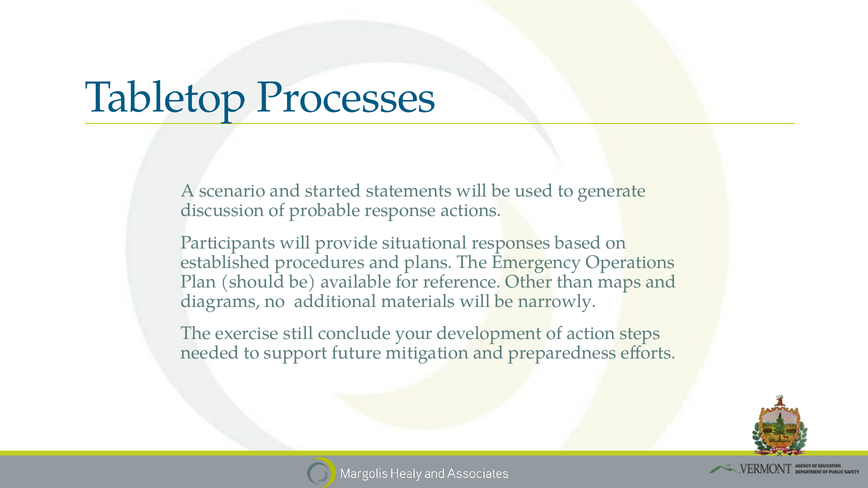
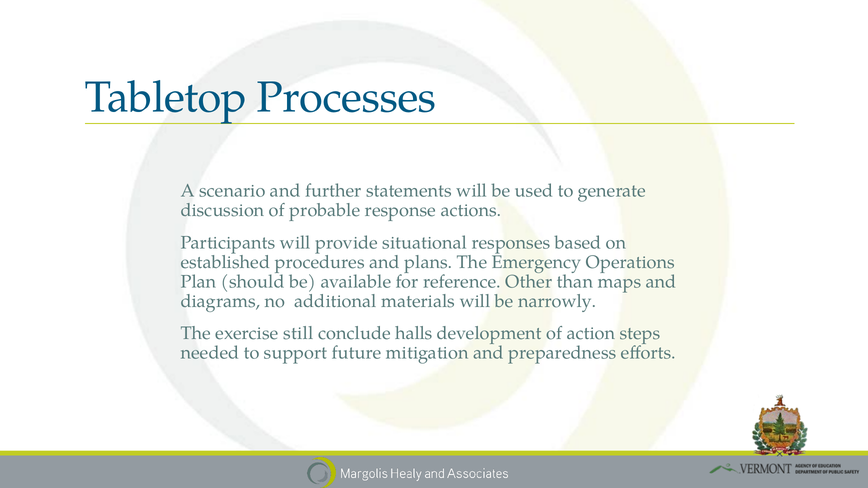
started: started -> further (333, 191)
your: your -> halls (414, 334)
